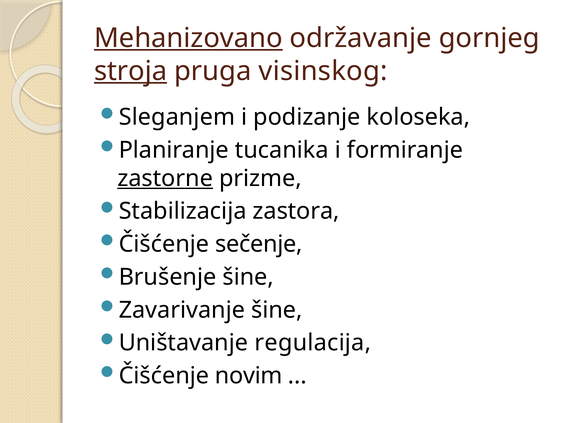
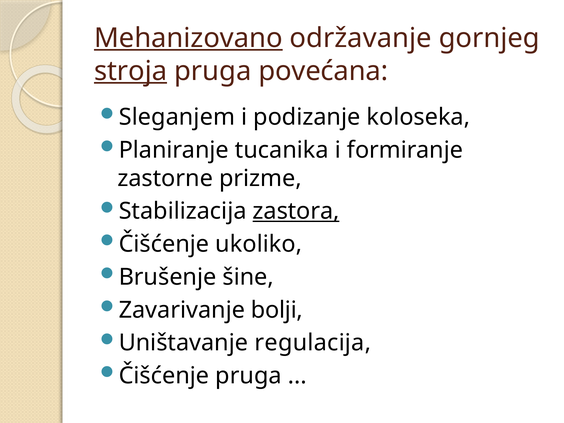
visinskog: visinskog -> povećana (323, 71)
zastorne underline: present -> none (165, 178)
zastora underline: none -> present (296, 211)
sečenje: sečenje -> ukoliko (259, 244)
Zavarivanje šine: šine -> bolji (277, 310)
Čišćenje novim: novim -> pruga (249, 376)
